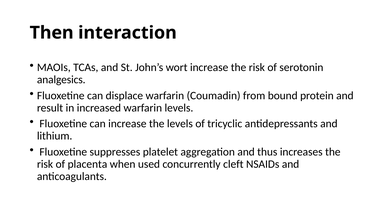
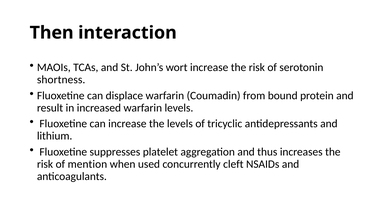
analgesics: analgesics -> shortness (61, 80)
placenta: placenta -> mention (87, 164)
